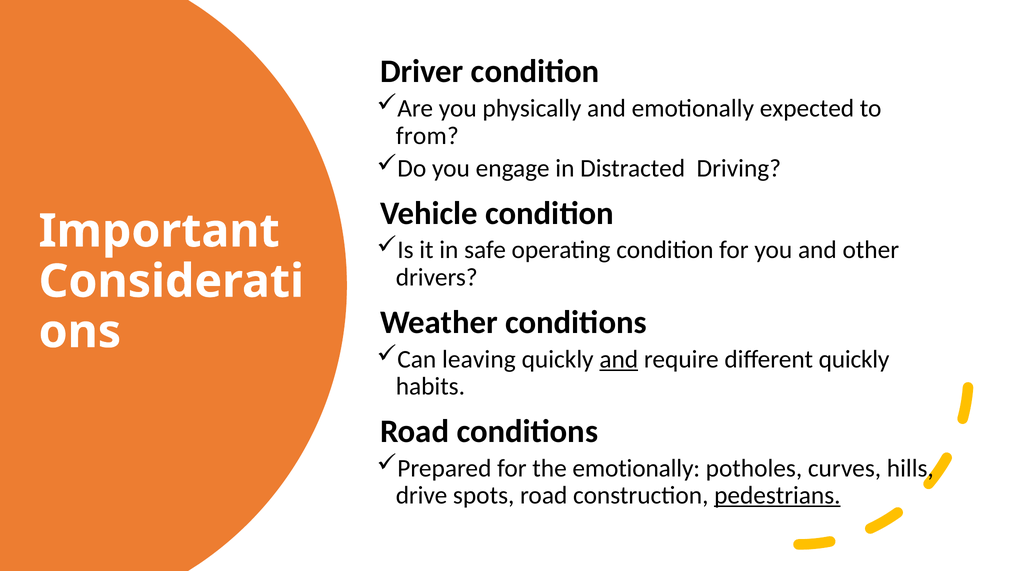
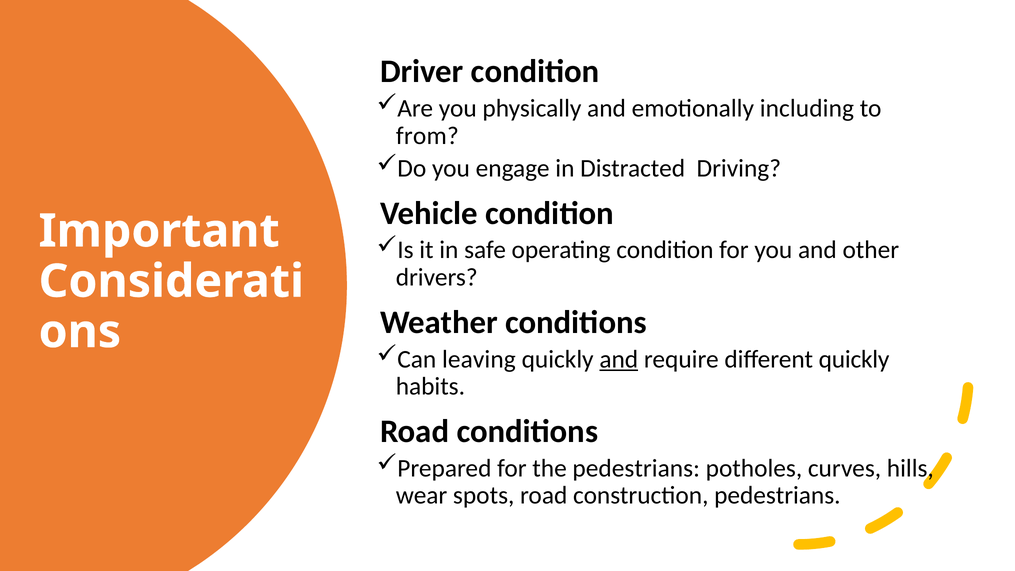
expected: expected -> including (807, 108)
the emotionally: emotionally -> pedestrians (636, 468)
drive: drive -> wear (422, 496)
pedestrians underline: present -> none (777, 496)
